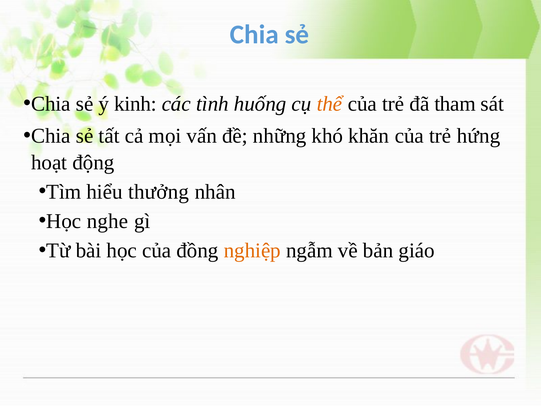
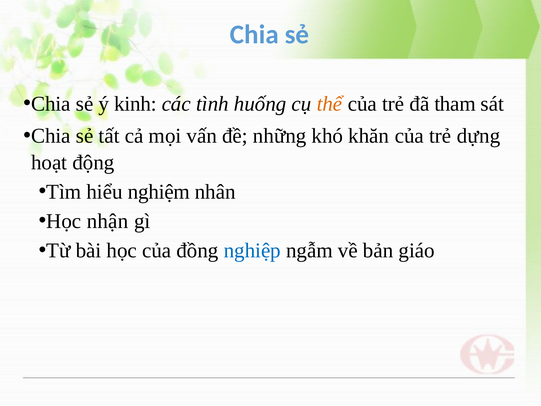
hứng: hứng -> dựng (478, 136)
thưởng: thưởng -> nghiệm (159, 192)
nghe: nghe -> nhận (108, 221)
nghiệp colour: orange -> blue (252, 250)
